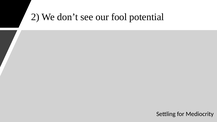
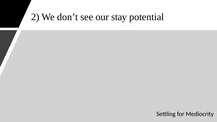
fool: fool -> stay (119, 17)
